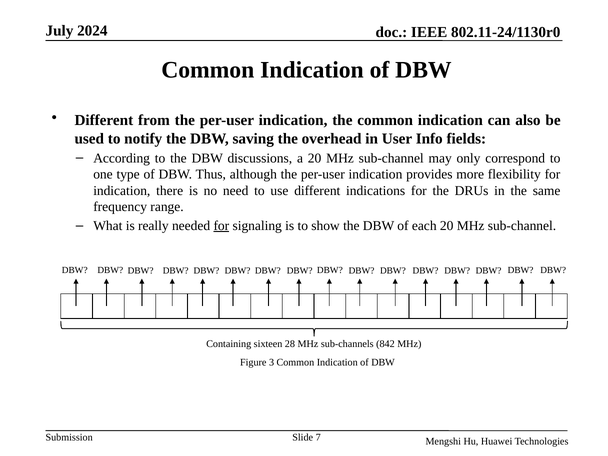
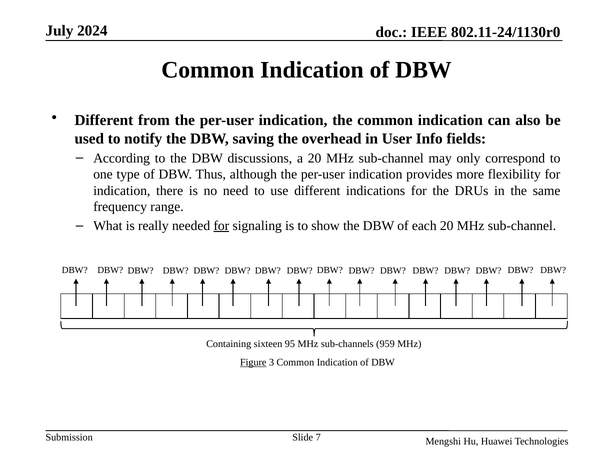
28: 28 -> 95 (290, 344)
842: 842 -> 959 (385, 344)
Figure underline: none -> present (253, 362)
